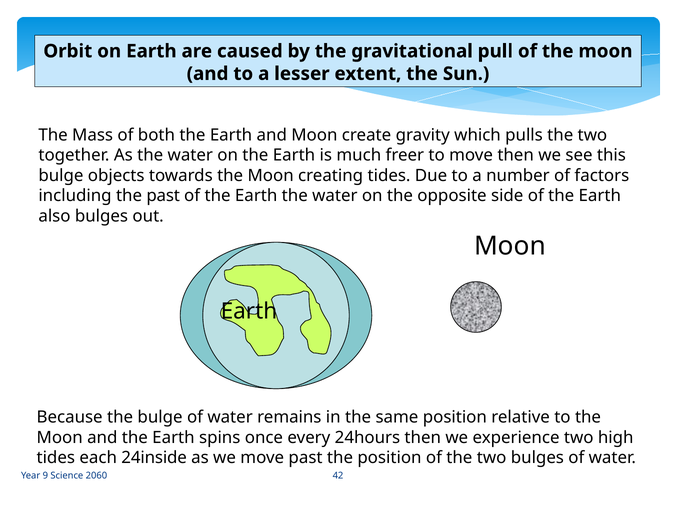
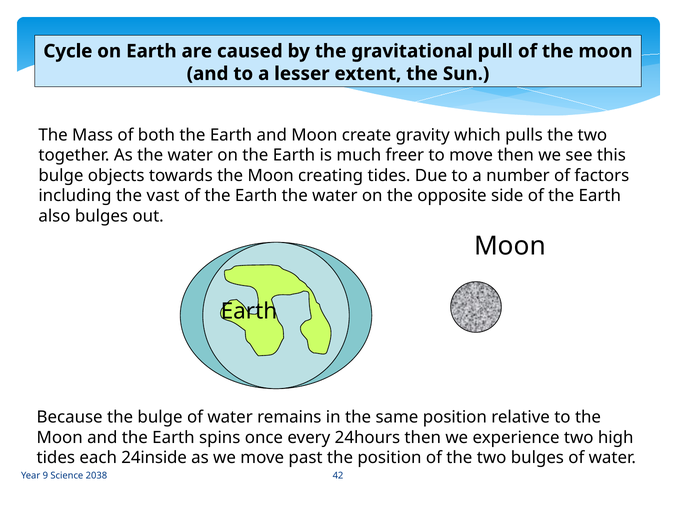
Orbit: Orbit -> Cycle (68, 51)
the past: past -> vast (163, 196)
2060: 2060 -> 2038 (96, 475)
